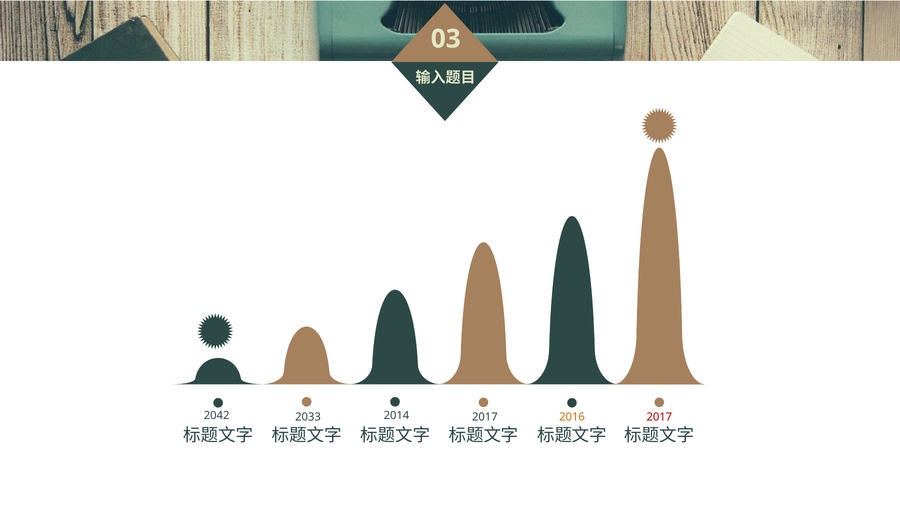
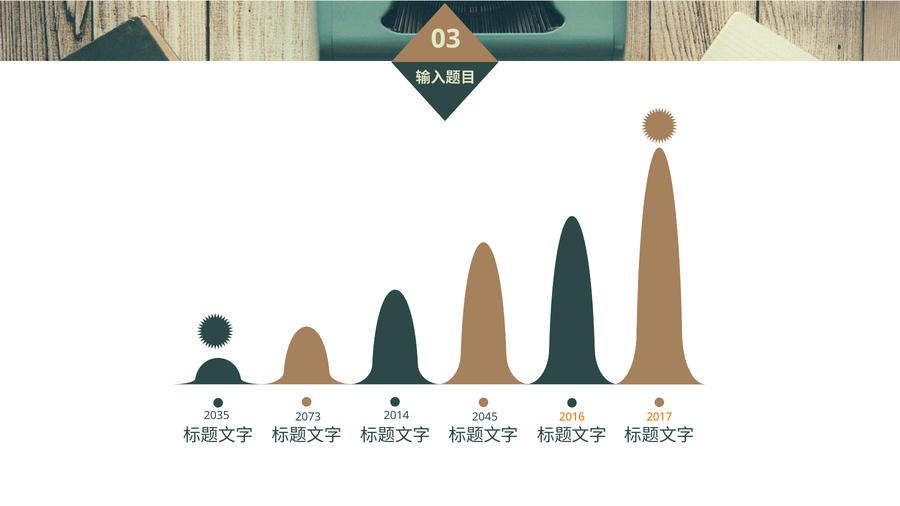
2042: 2042 -> 2035 (217, 416)
2033: 2033 -> 2073 (308, 417)
2017: 2017 -> 2045 (485, 417)
2017 colour: red -> orange (659, 417)
